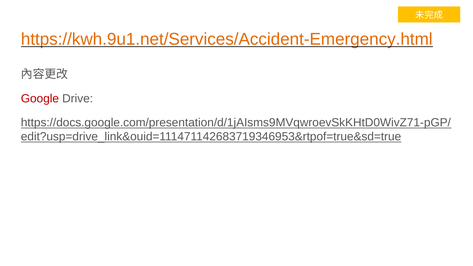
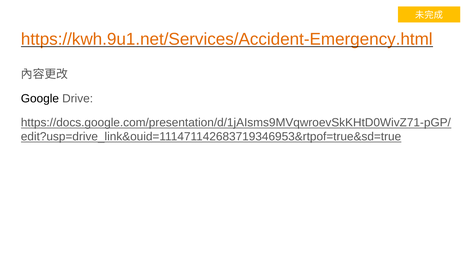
Google colour: red -> black (40, 99)
